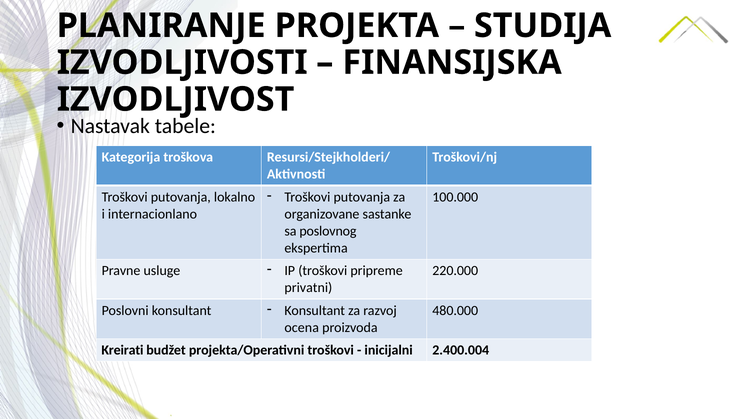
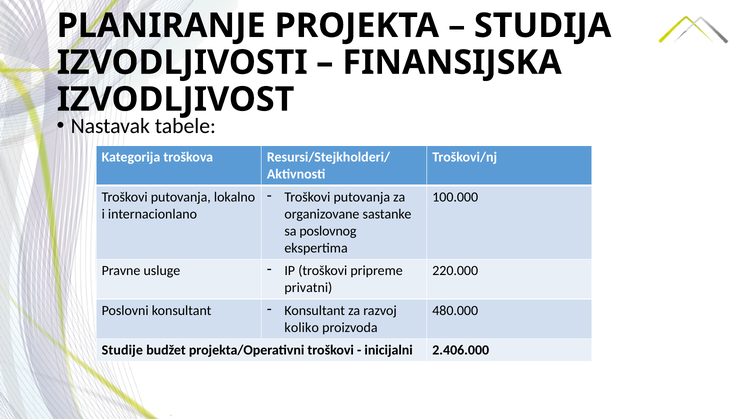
ocena: ocena -> koliko (302, 327)
Kreirati: Kreirati -> Studije (122, 350)
2.400.004: 2.400.004 -> 2.406.000 (461, 350)
